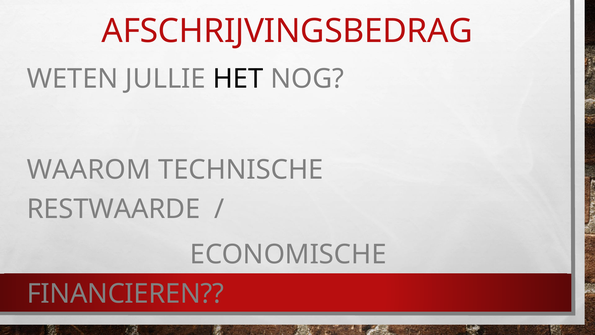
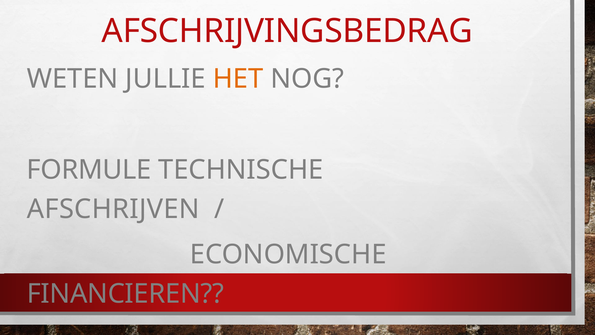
HET colour: black -> orange (238, 79)
WAAROM: WAAROM -> FORMULE (89, 170)
RESTWAARDE: RESTWAARDE -> AFSCHRIJVEN (113, 209)
